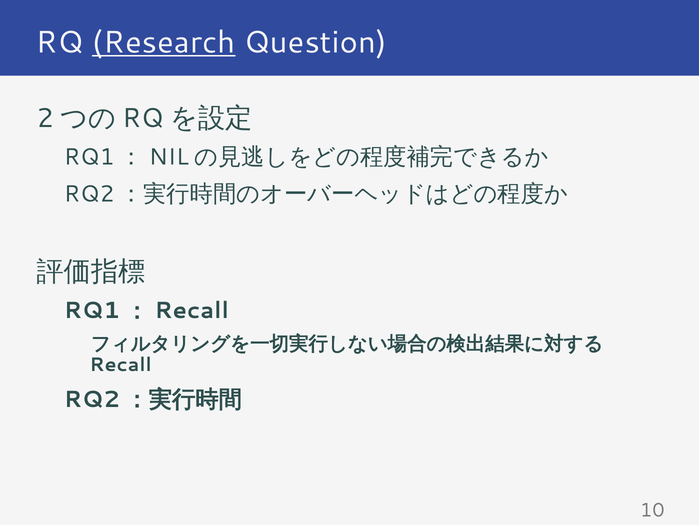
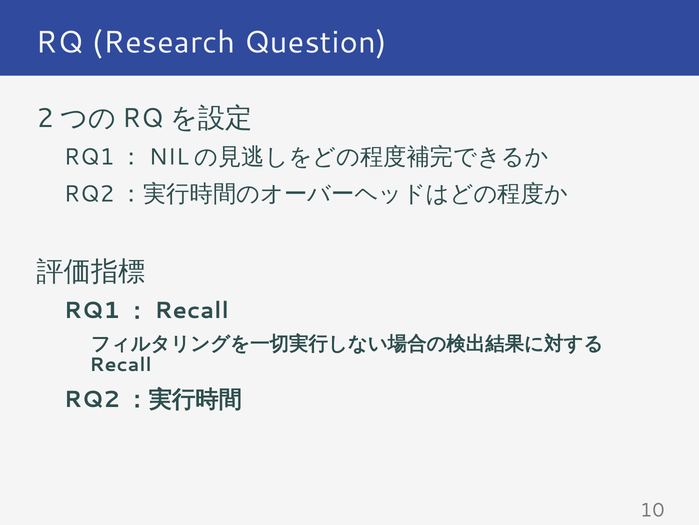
Research underline: present -> none (164, 42)
